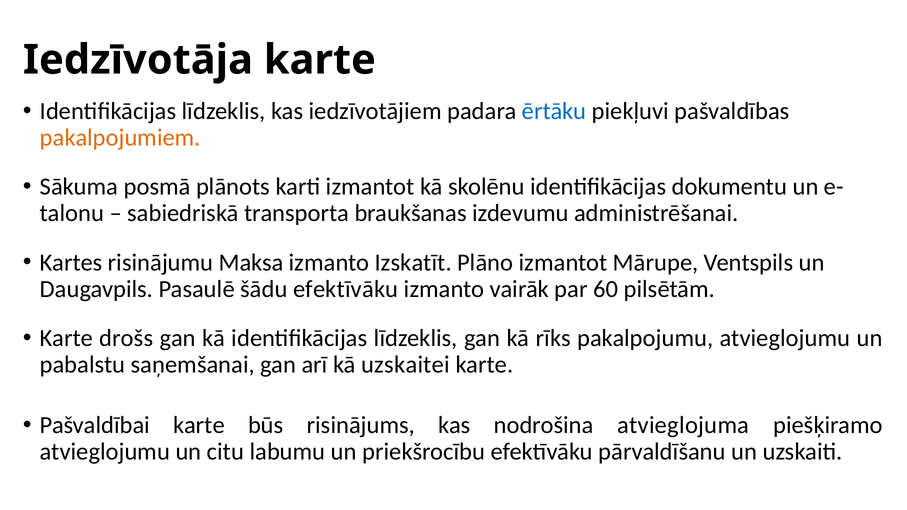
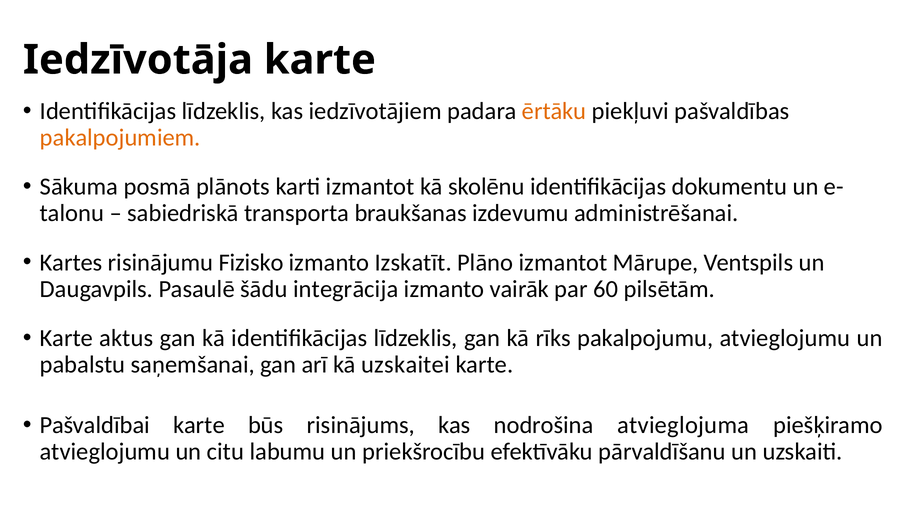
ērtāku colour: blue -> orange (554, 111)
Maksa: Maksa -> Fizisko (251, 262)
šādu efektīvāku: efektīvāku -> integrācija (346, 289)
drošs: drošs -> aktus (126, 338)
